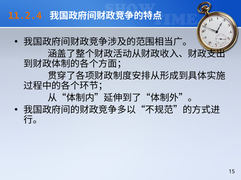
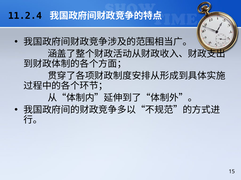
11.2.4 colour: orange -> black (25, 16)
